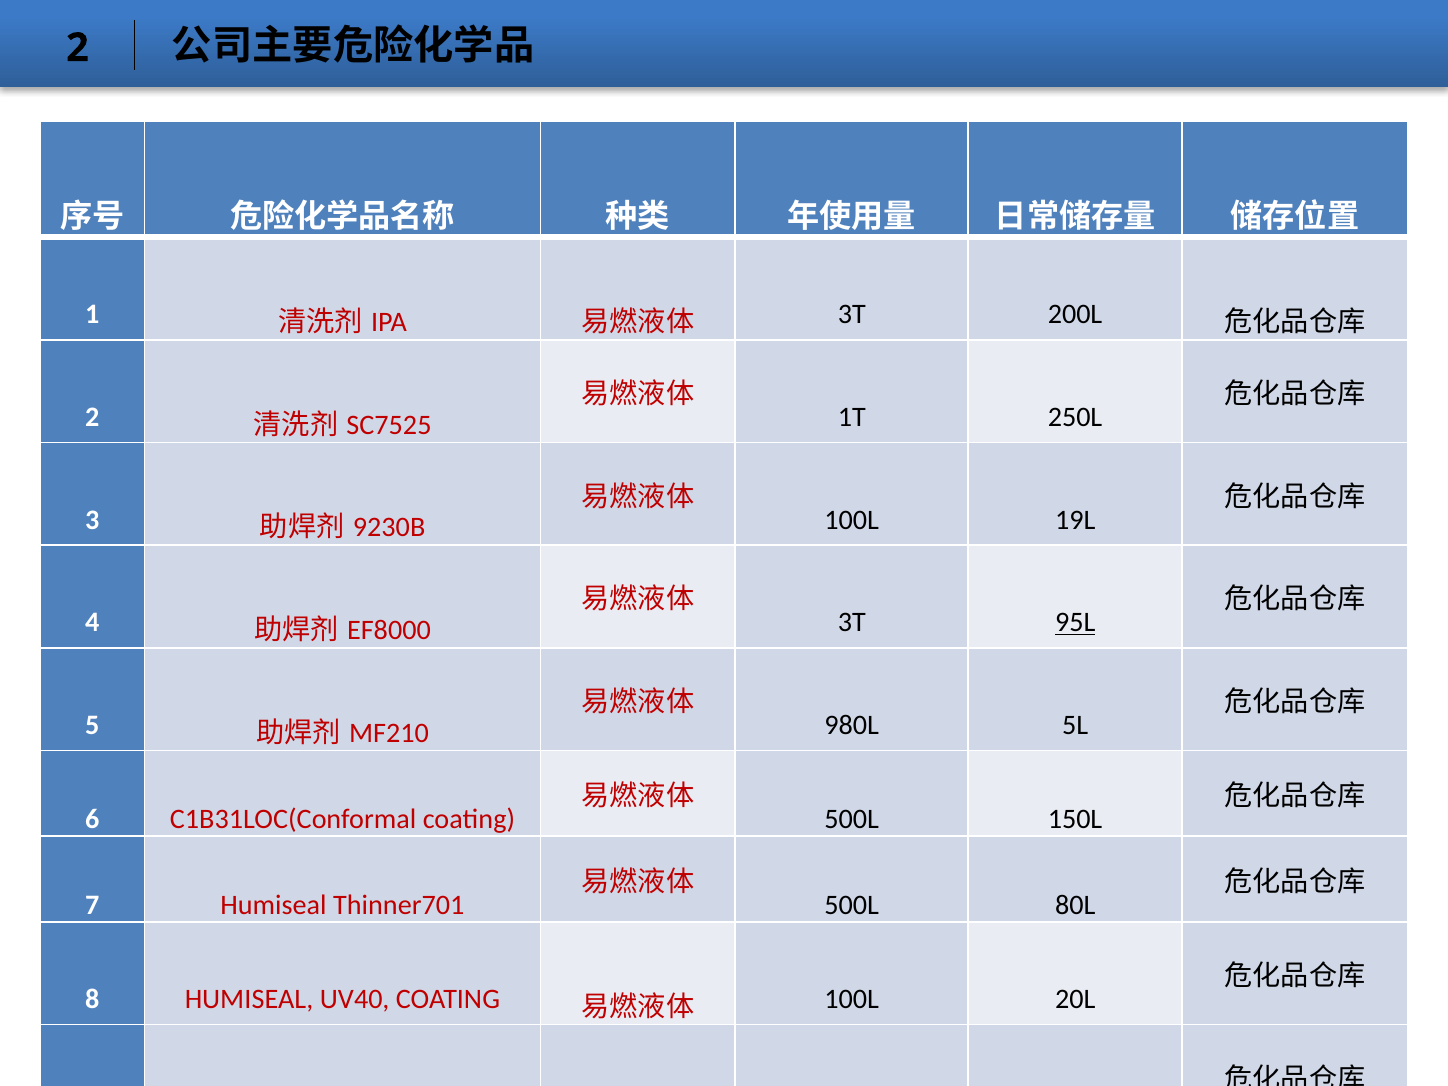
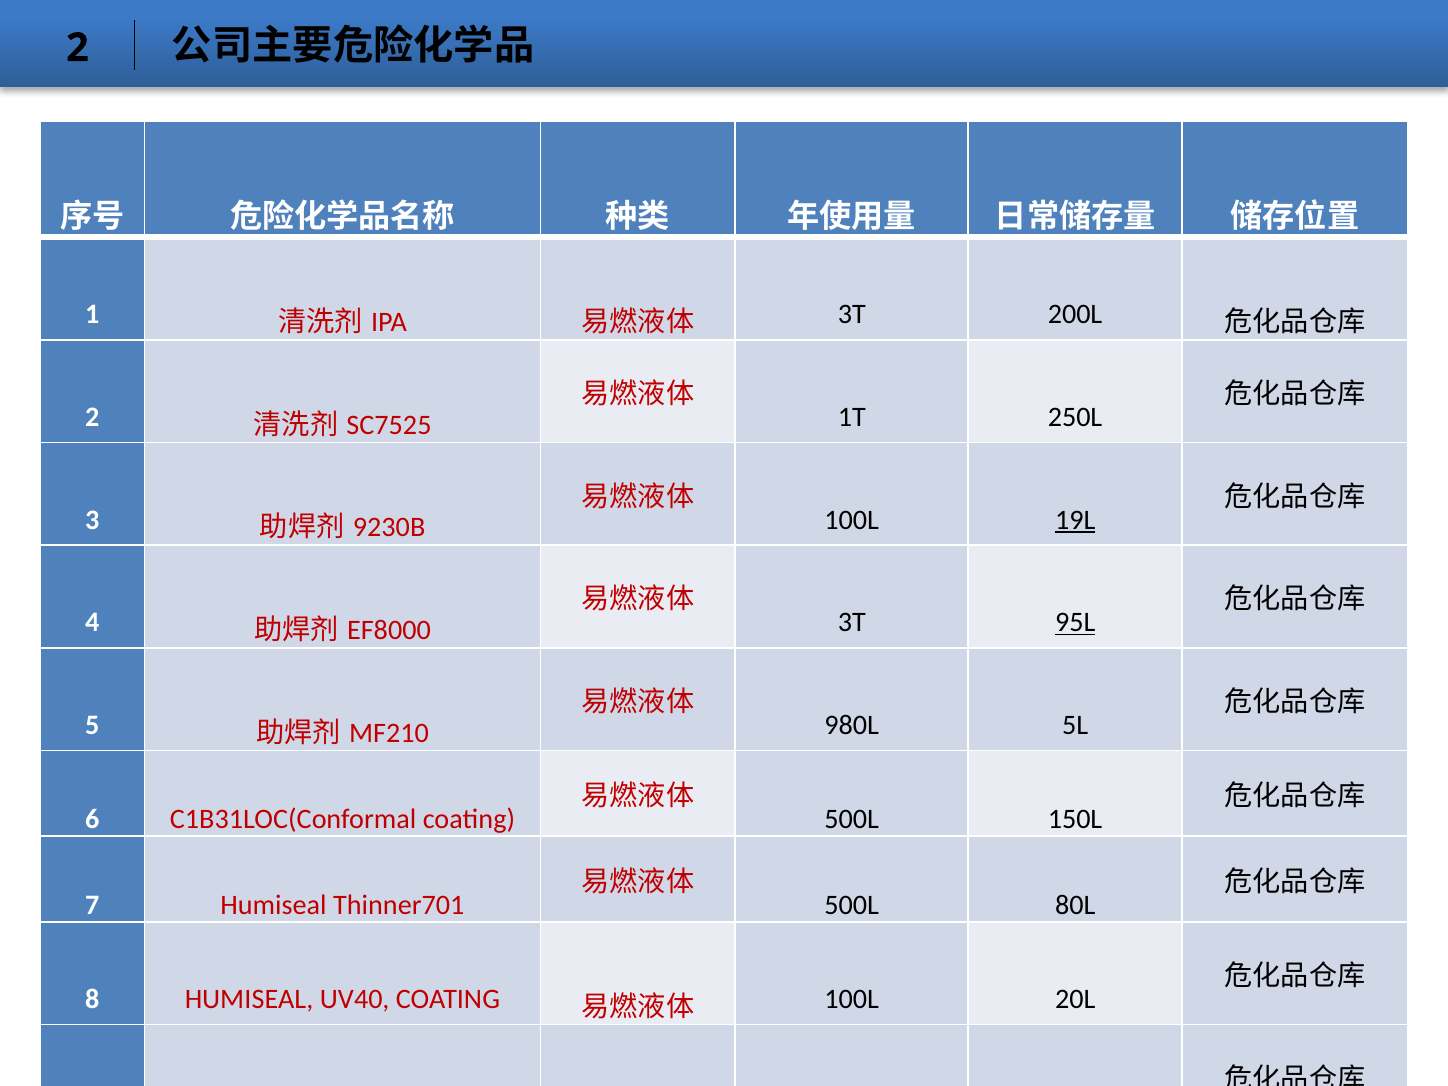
19L underline: none -> present (1075, 520)
